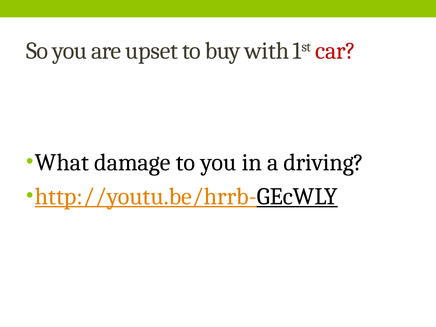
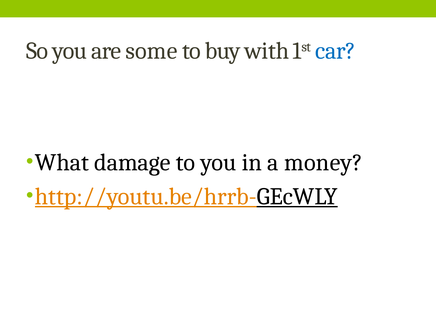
upset: upset -> some (152, 51)
car colour: red -> blue (335, 51)
driving: driving -> money (323, 162)
